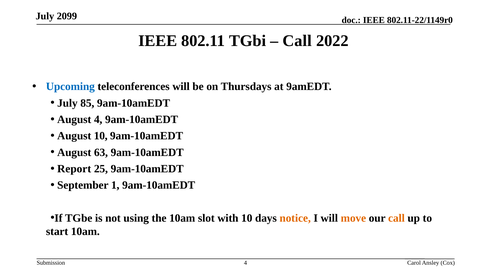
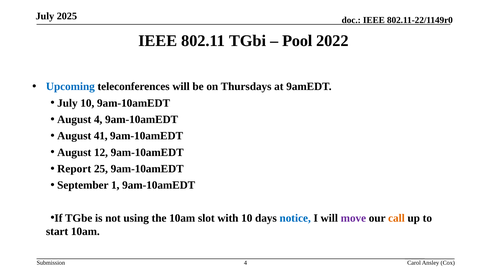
2099: 2099 -> 2025 (67, 16)
Call: Call -> Pool (297, 41)
July 85: 85 -> 10 (87, 103)
August 10: 10 -> 41 (101, 136)
63: 63 -> 12 (101, 152)
notice colour: orange -> blue (295, 218)
move colour: orange -> purple (353, 218)
